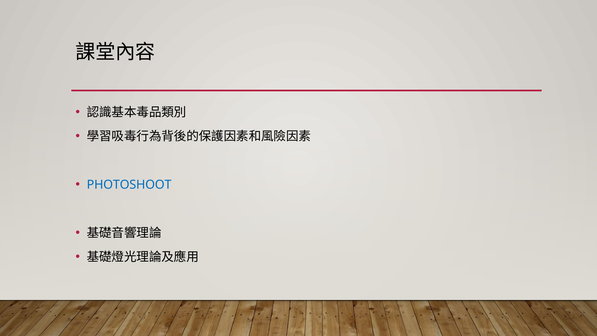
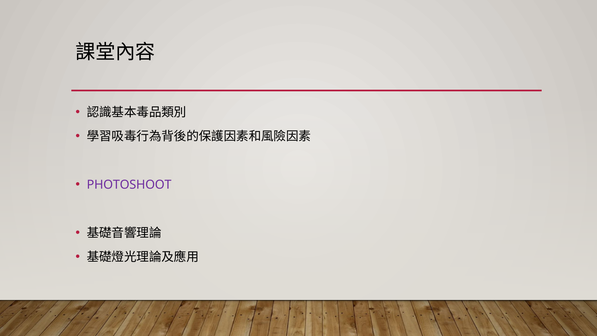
PHOTOSHOOT colour: blue -> purple (129, 185)
